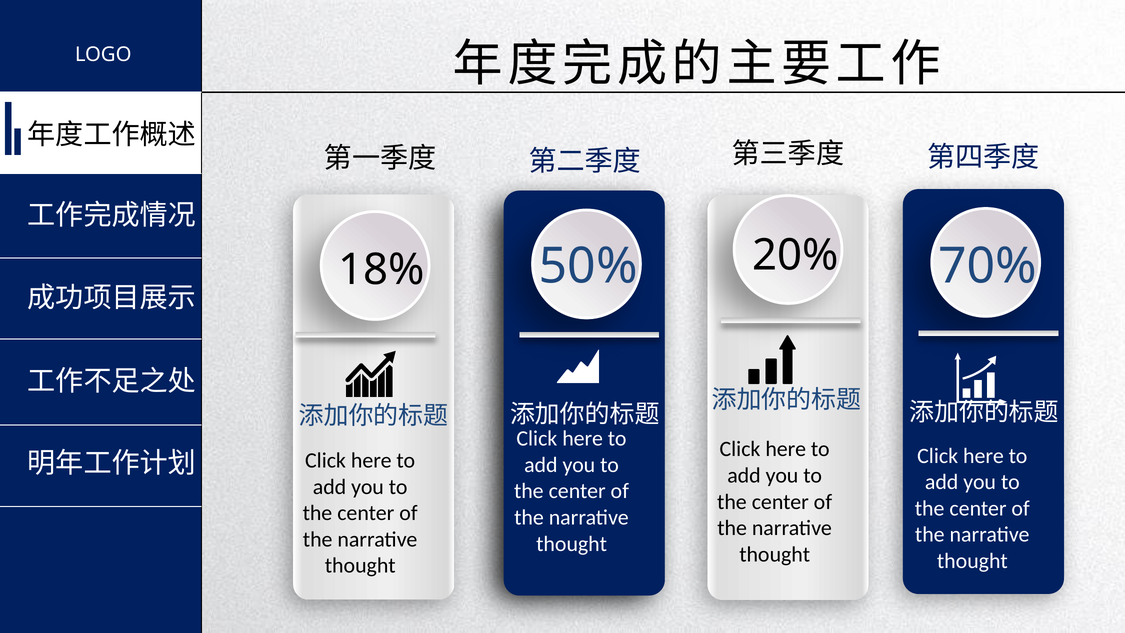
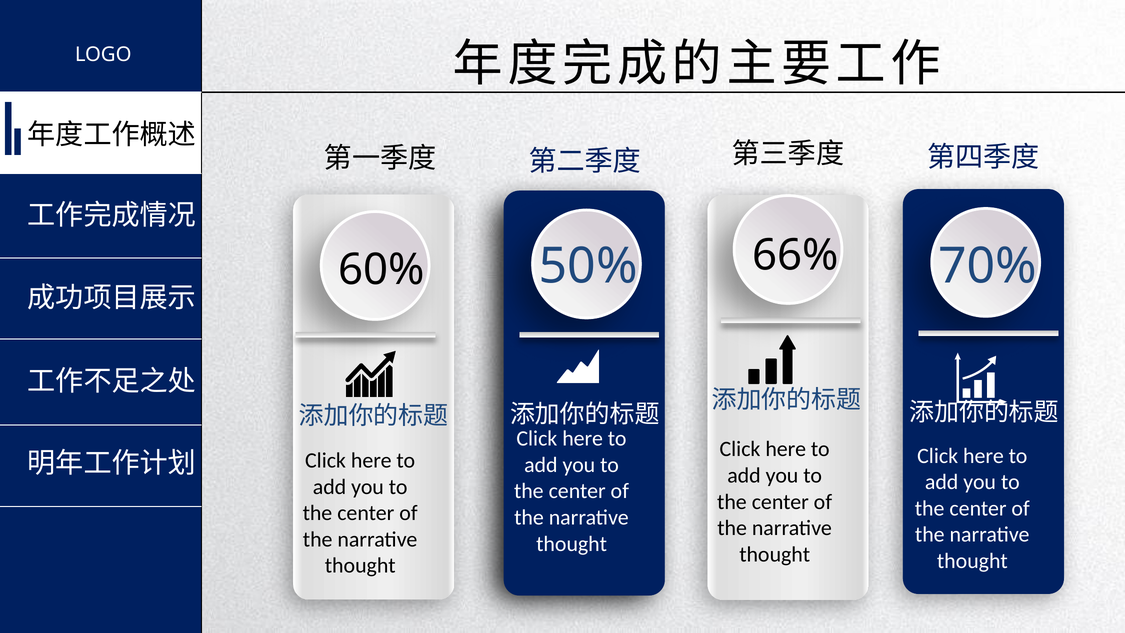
18%: 18% -> 60% (382, 270)
20%: 20% -> 66% (795, 255)
